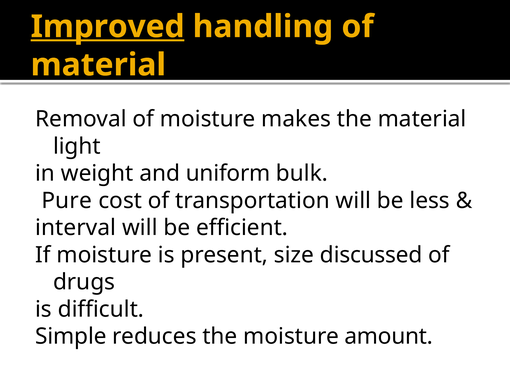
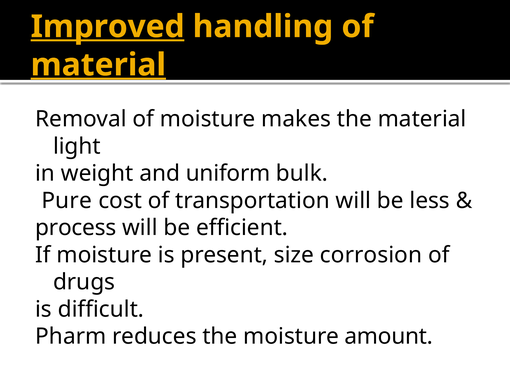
material underline: none -> present (98, 65)
interval: interval -> process (76, 228)
discussed: discussed -> corrosion (371, 255)
Simple: Simple -> Pharm (71, 337)
